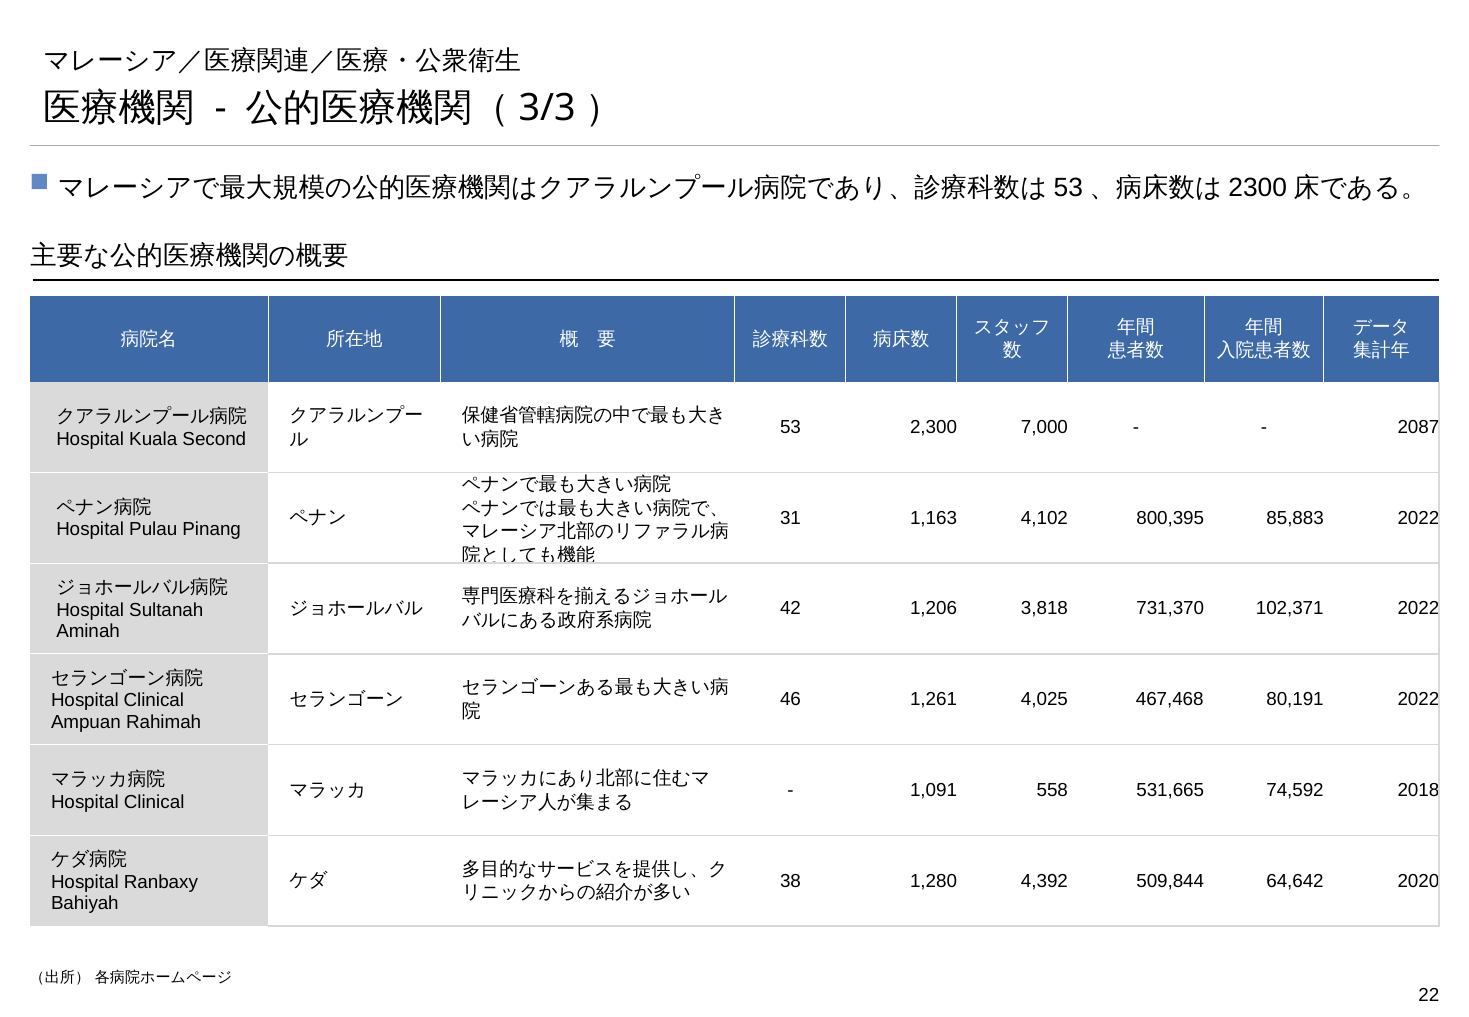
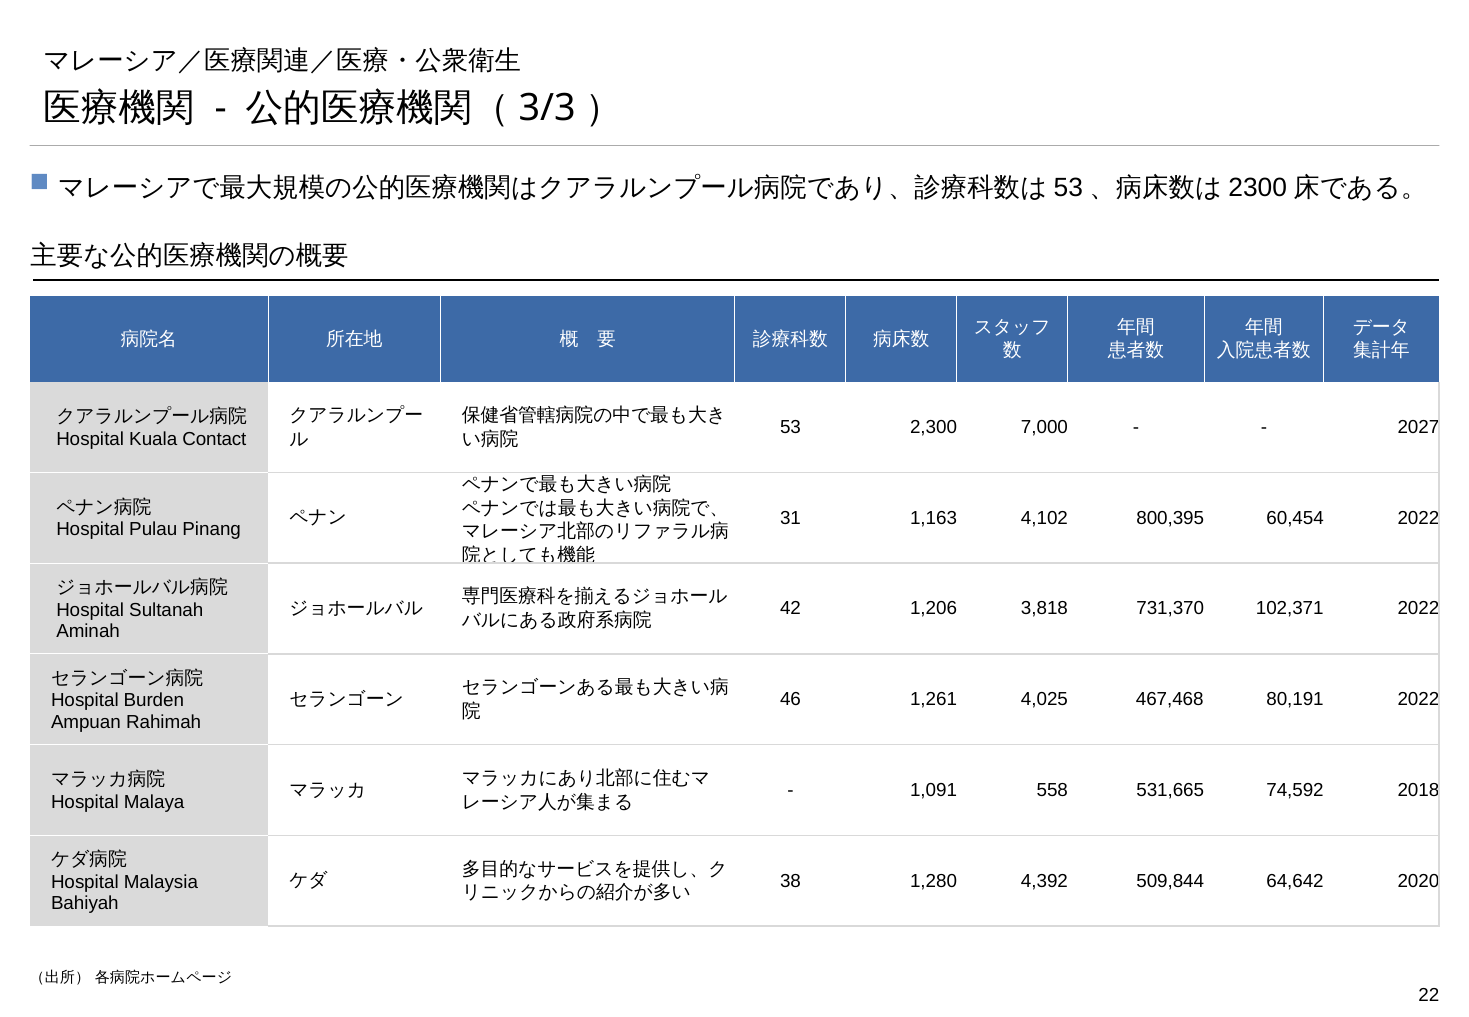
2087: 2087 -> 2027 (1418, 427)
Second: Second -> Contact (214, 439)
85,883: 85,883 -> 60,454 (1295, 518)
Clinical: Clinical -> Burden (154, 701)
Clinical: Clinical -> Malaya (154, 802)
Ranbaxy: Ranbaxy -> Malaysia (161, 882)
